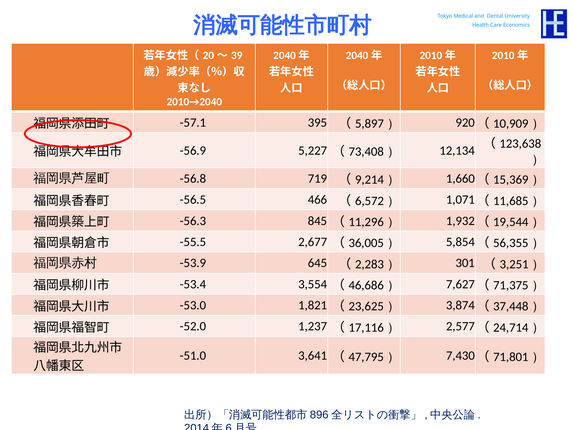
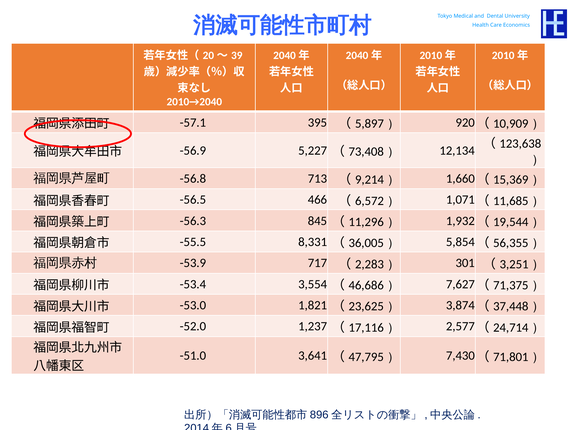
719: 719 -> 713 (317, 179)
2,677: 2,677 -> 8,331 (313, 242)
645: 645 -> 717 (317, 263)
